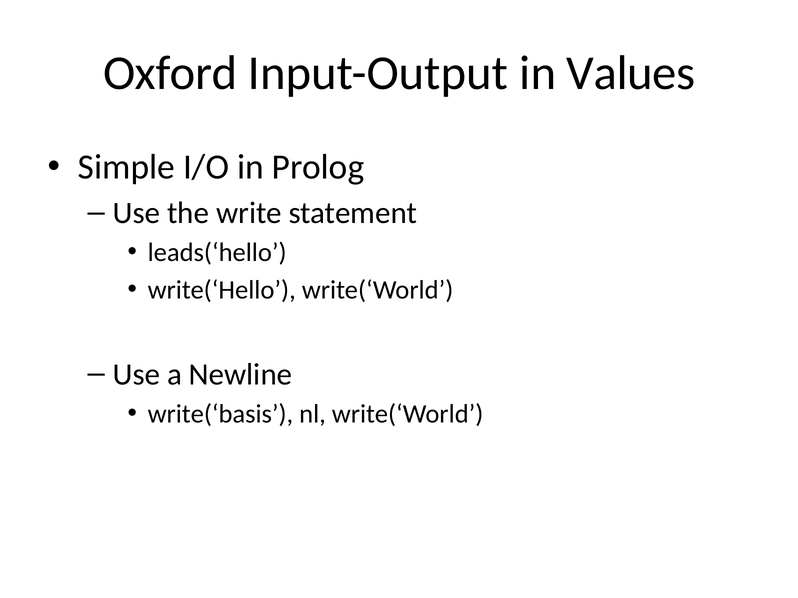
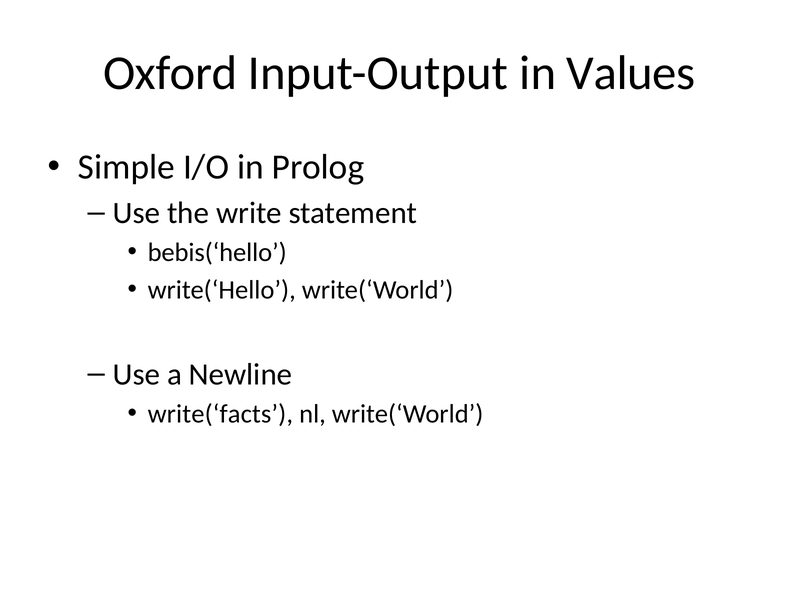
leads(‘hello: leads(‘hello -> bebis(‘hello (217, 253)
write(‘basis: write(‘basis -> write(‘facts (220, 414)
